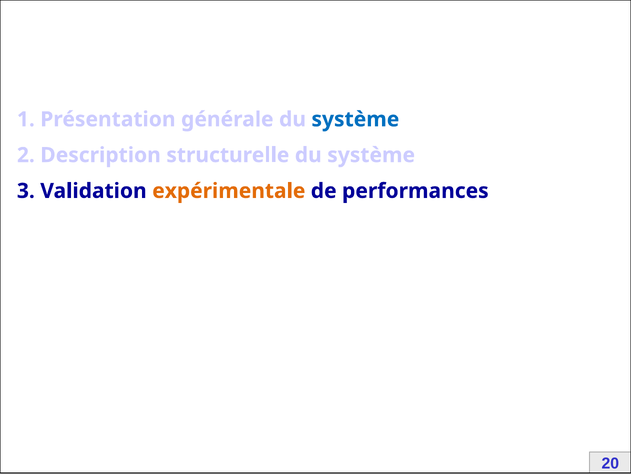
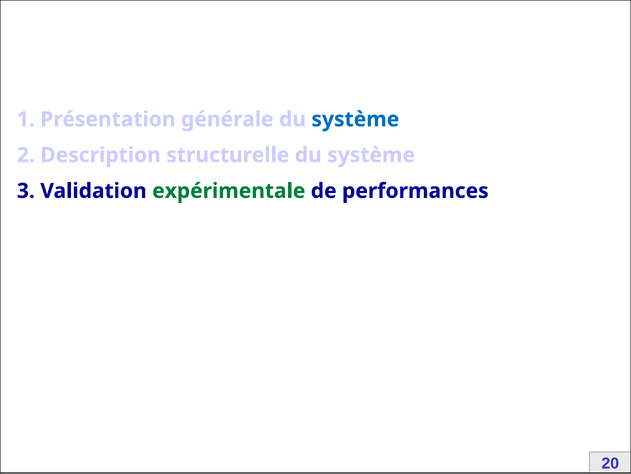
expérimentale colour: orange -> green (229, 191)
